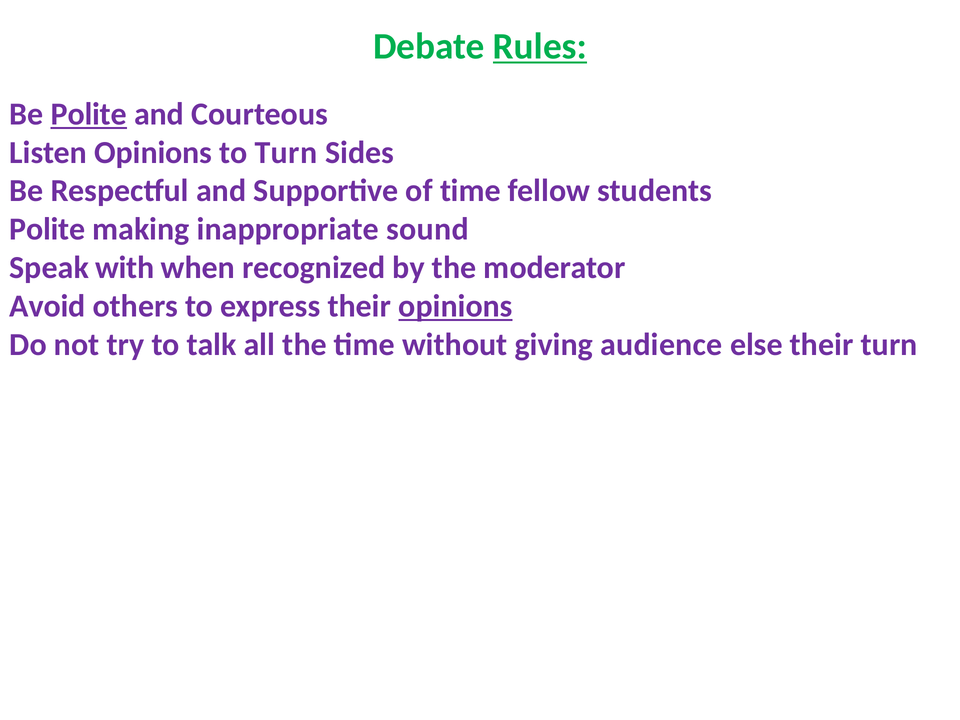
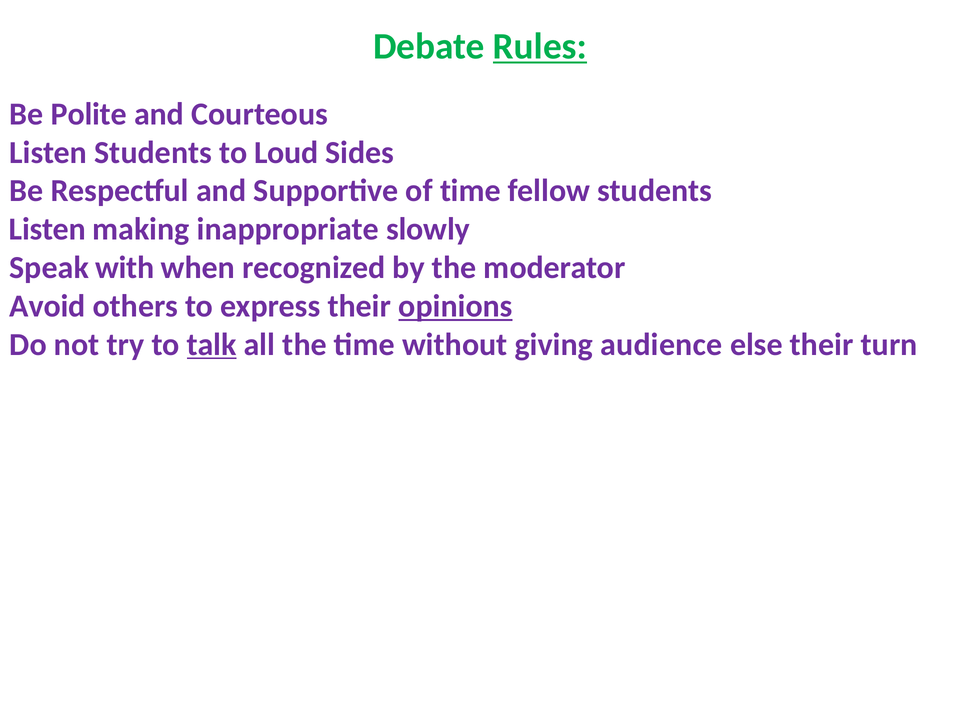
Polite underline: present -> none (89, 114)
Listen Opinions: Opinions -> Students (153, 153)
to Turn: Turn -> Loud (286, 153)
Polite: Polite -> Listen (47, 229)
sound: sound -> slowly (428, 229)
talk underline: none -> present (212, 345)
